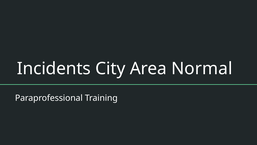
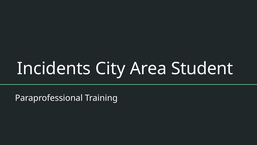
Normal: Normal -> Student (202, 68)
